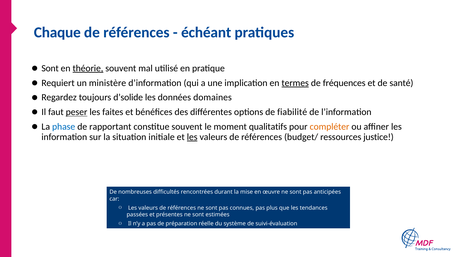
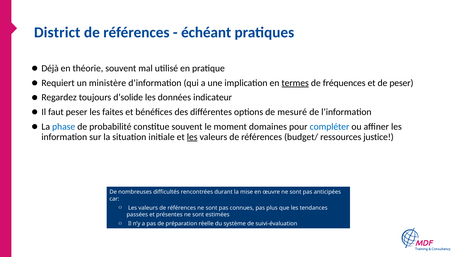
Chaque: Chaque -> District (57, 33)
Sont: Sont -> Déjà (50, 68)
théorie underline: present -> none (88, 68)
de santé: santé -> peser (401, 83)
domaines: domaines -> indicateur (213, 97)
peser underline: present -> none (77, 112)
fiabilité: fiabilité -> mesuré (292, 112)
rapportant: rapportant -> probabilité (110, 127)
qualitatifs: qualitatifs -> domaines (268, 127)
compléter colour: orange -> blue (330, 127)
